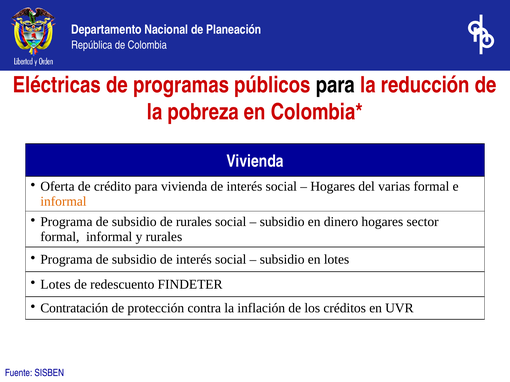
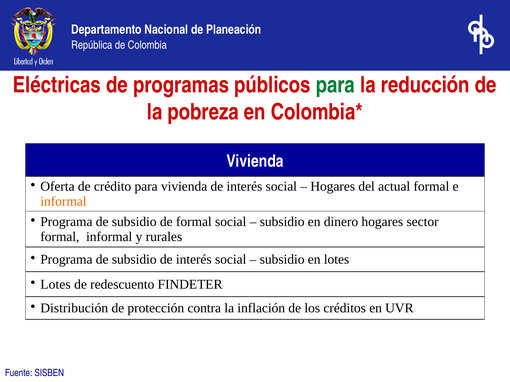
para colour: black -> green (335, 85)
varias: varias -> actual (394, 187)
de rurales: rurales -> formal (194, 222)
Contratación: Contratación -> Distribución (74, 309)
